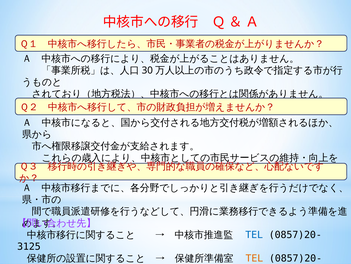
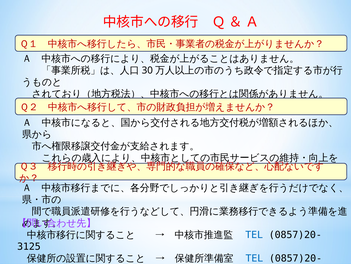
TEL colour: orange -> blue (254, 258)
